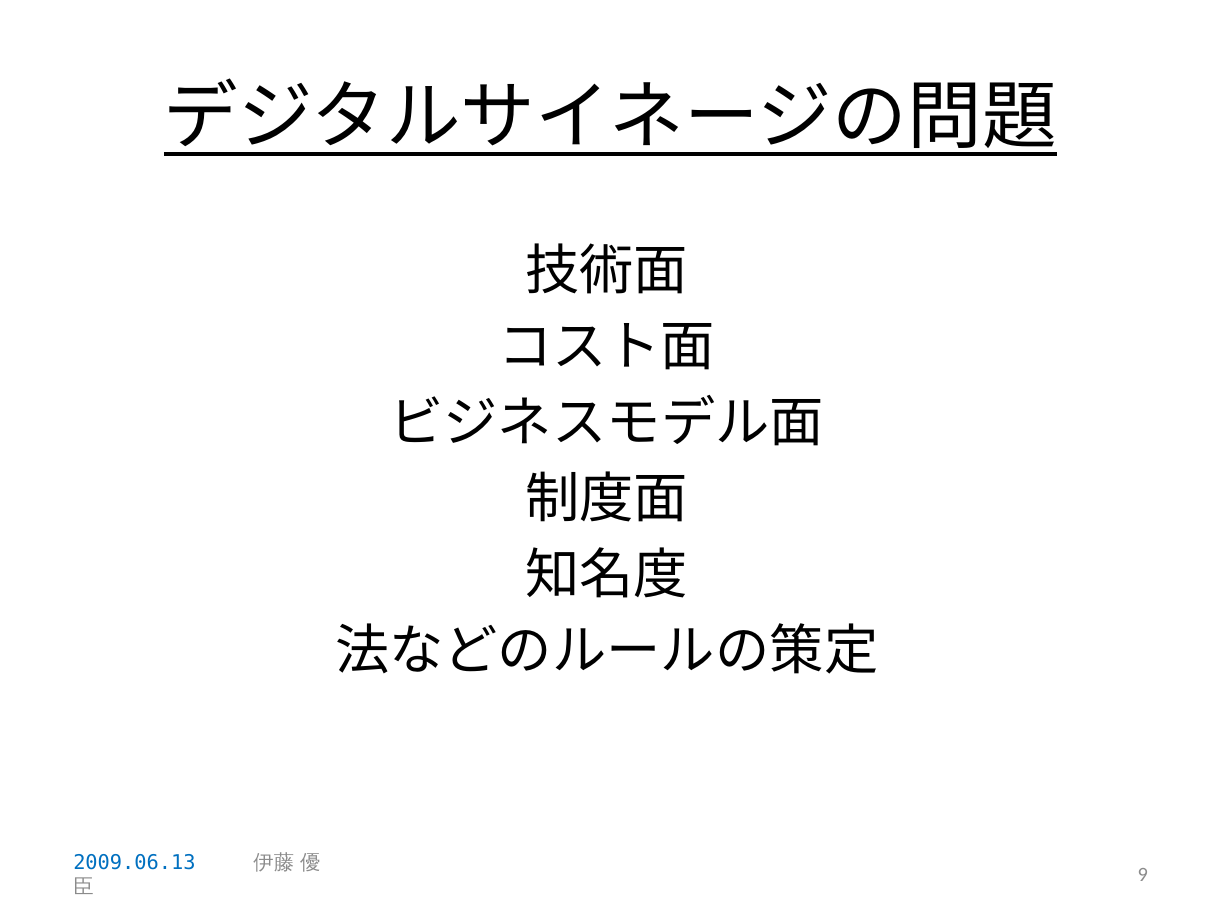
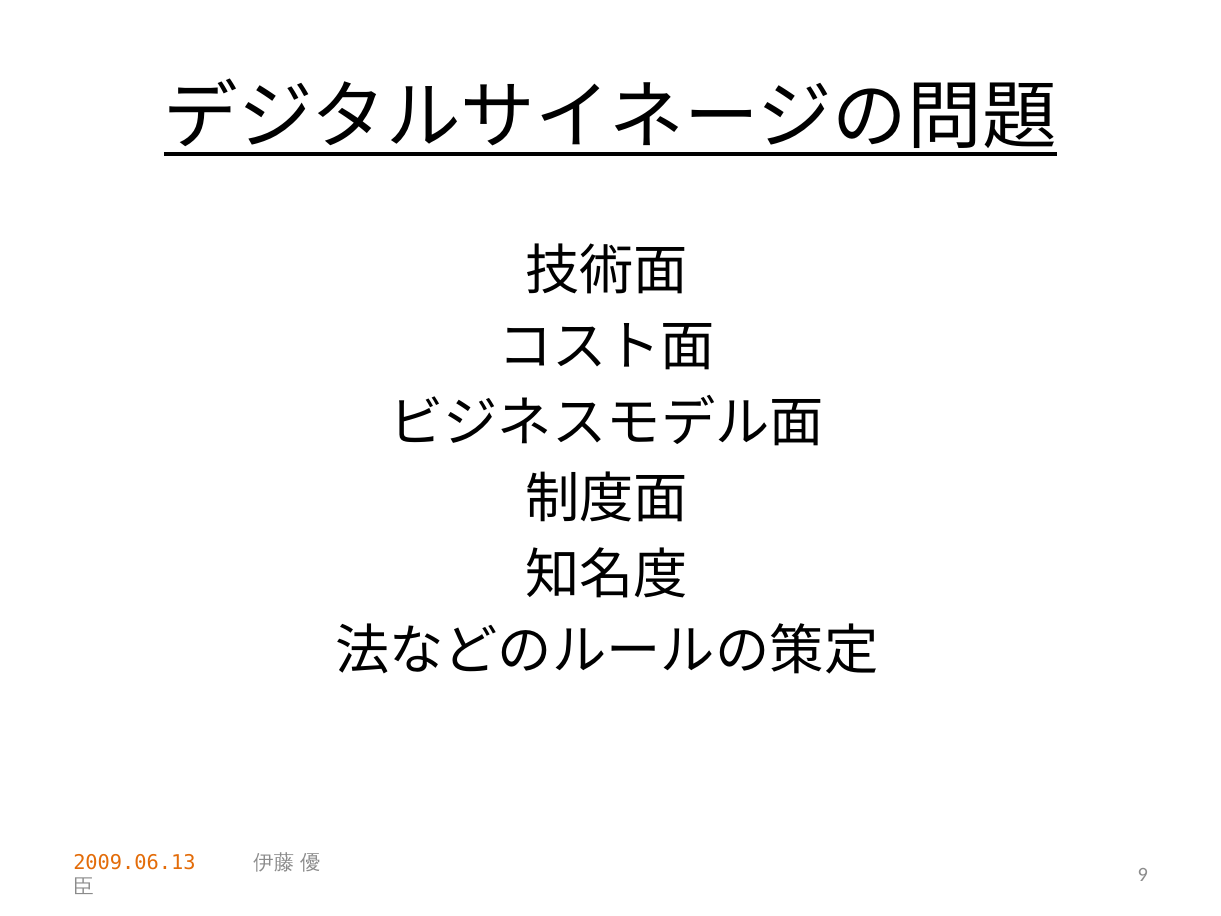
2009.06.13 colour: blue -> orange (134, 862)
